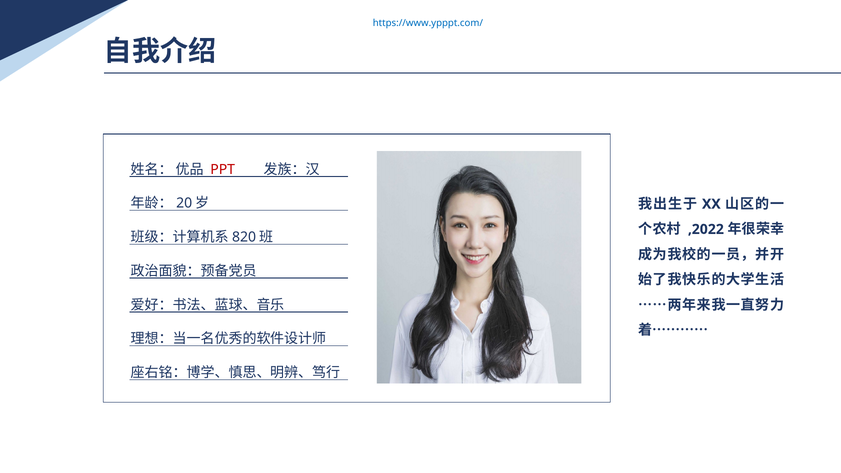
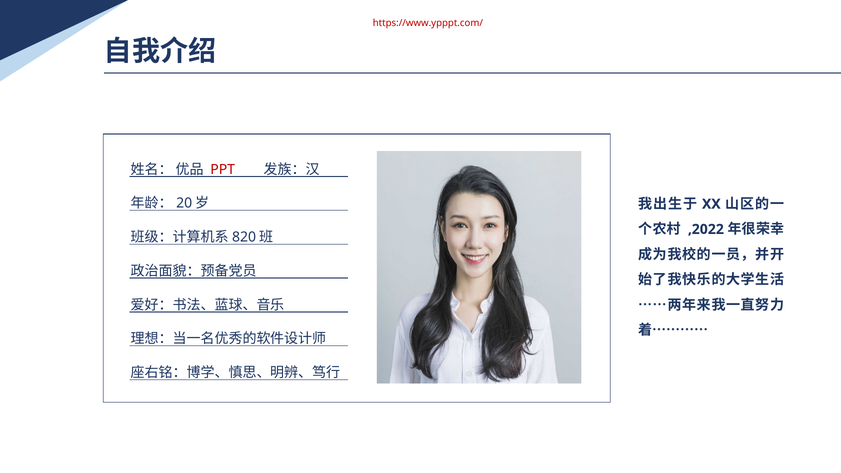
https://www.ypppt.com/ colour: blue -> red (428, 23)
